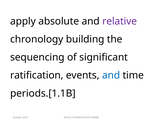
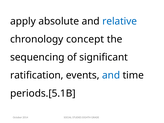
relative colour: purple -> blue (120, 21)
building: building -> concept (85, 39)
periods.[1.1B: periods.[1.1B -> periods.[5.1B (43, 93)
